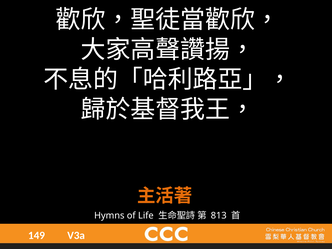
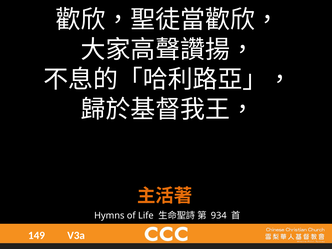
813: 813 -> 934 (219, 216)
